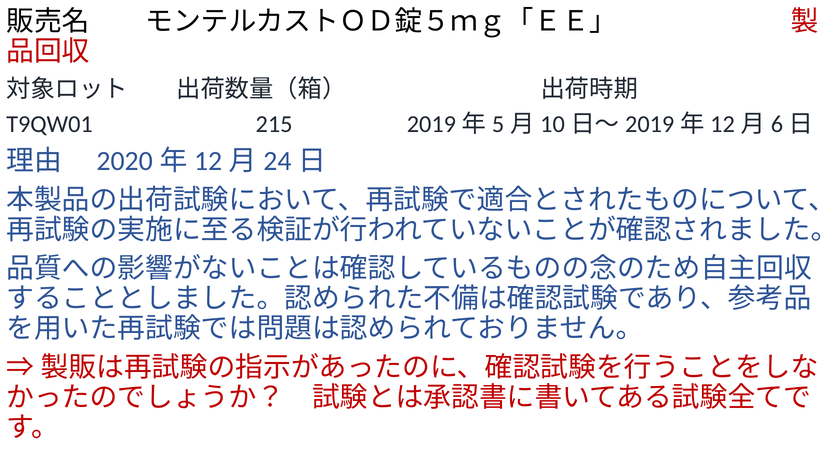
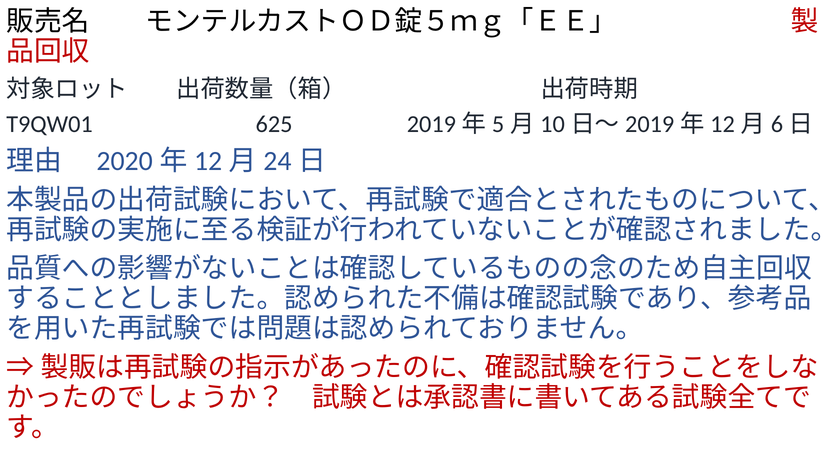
215: 215 -> 625 (274, 124)
